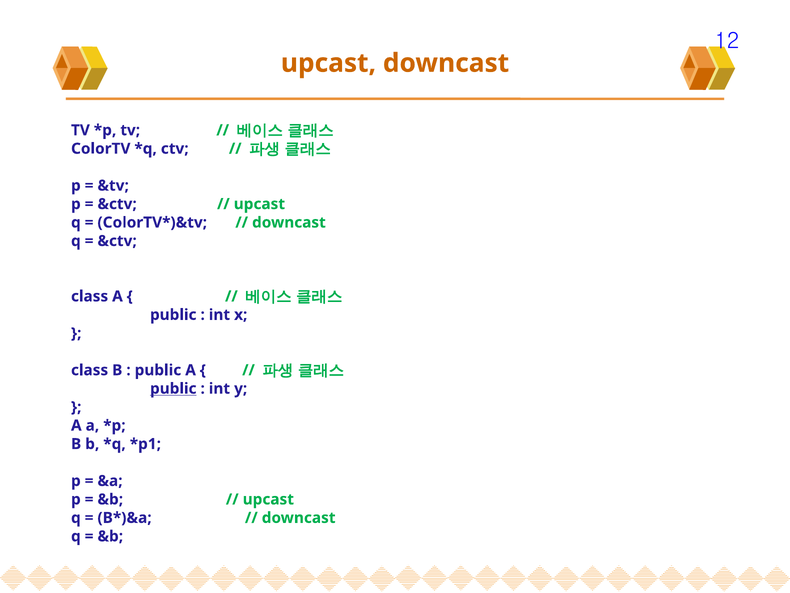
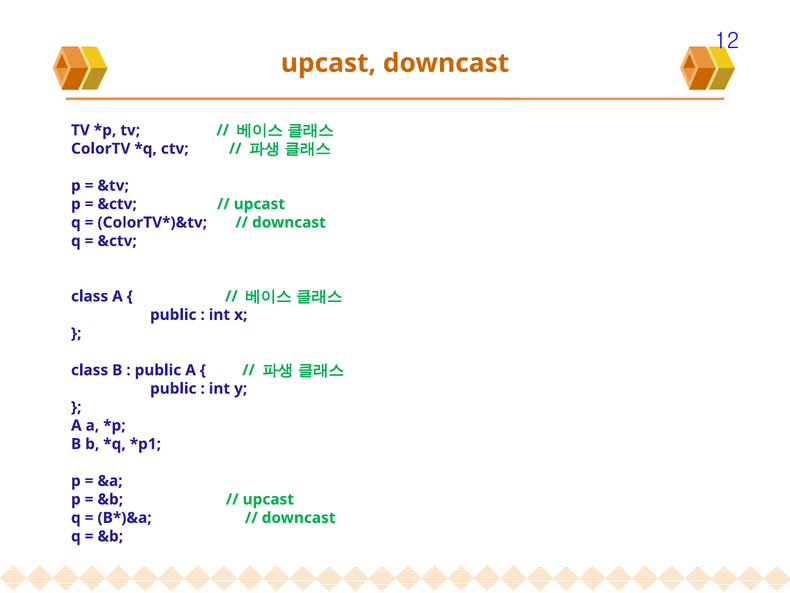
public underline: present -> none (173, 388)
